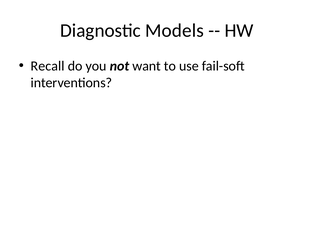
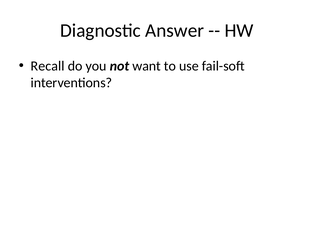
Models: Models -> Answer (175, 30)
